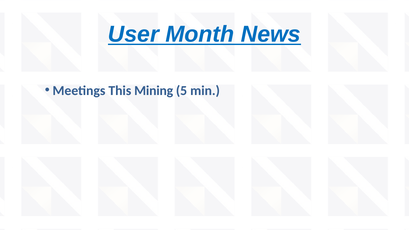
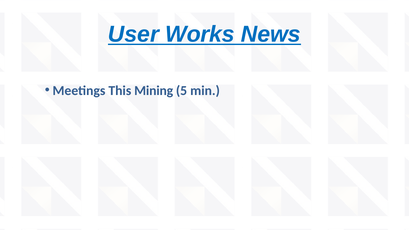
Month: Month -> Works (200, 34)
